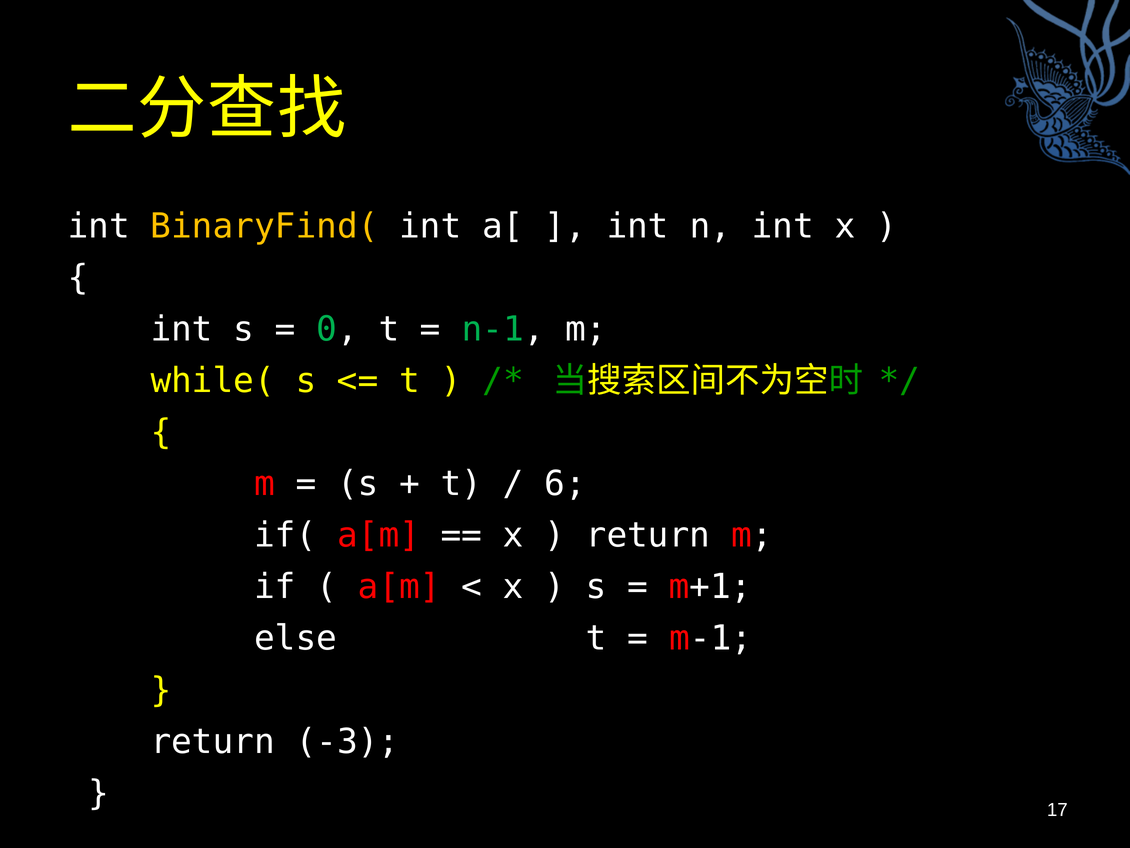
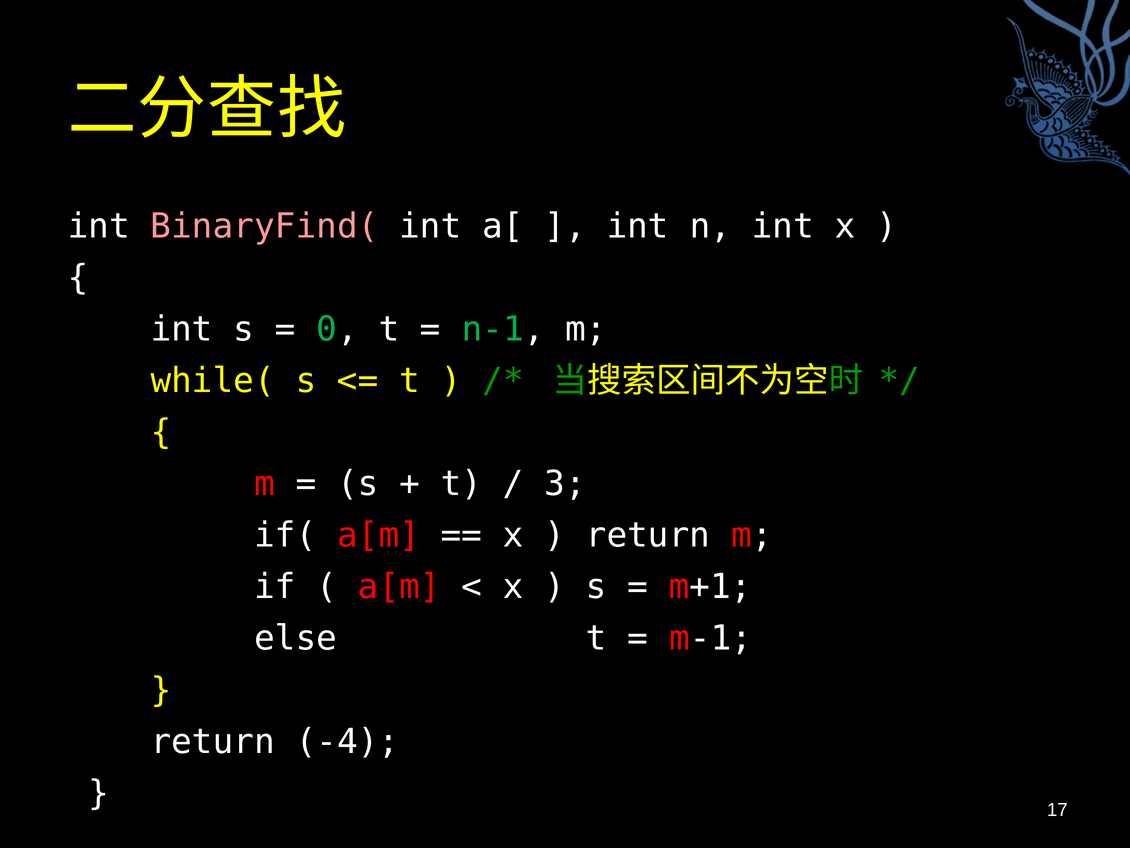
BinaryFind( colour: yellow -> pink (265, 226)
6: 6 -> 3 (565, 484)
-3: -3 -> -4 (347, 741)
